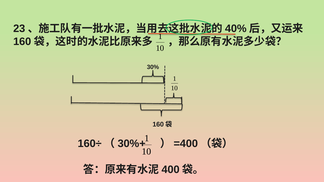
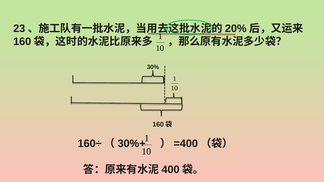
40%: 40% -> 20% (236, 29)
